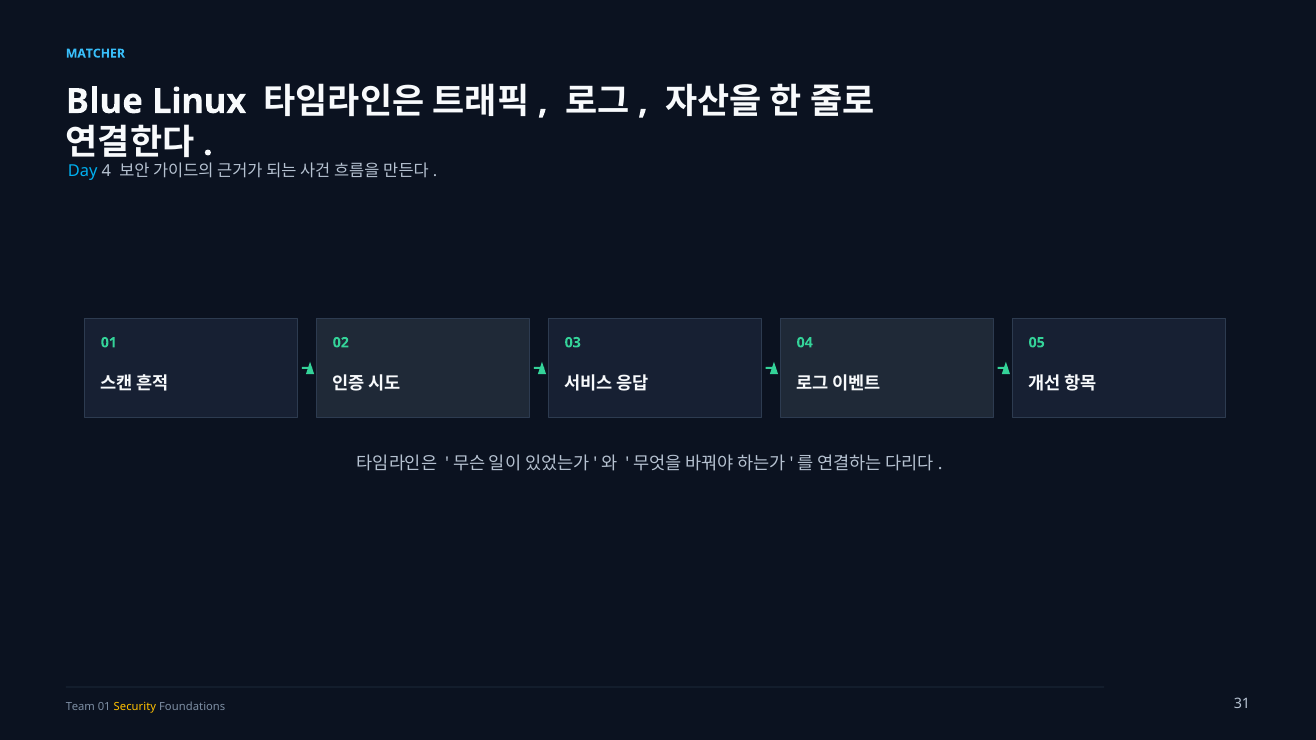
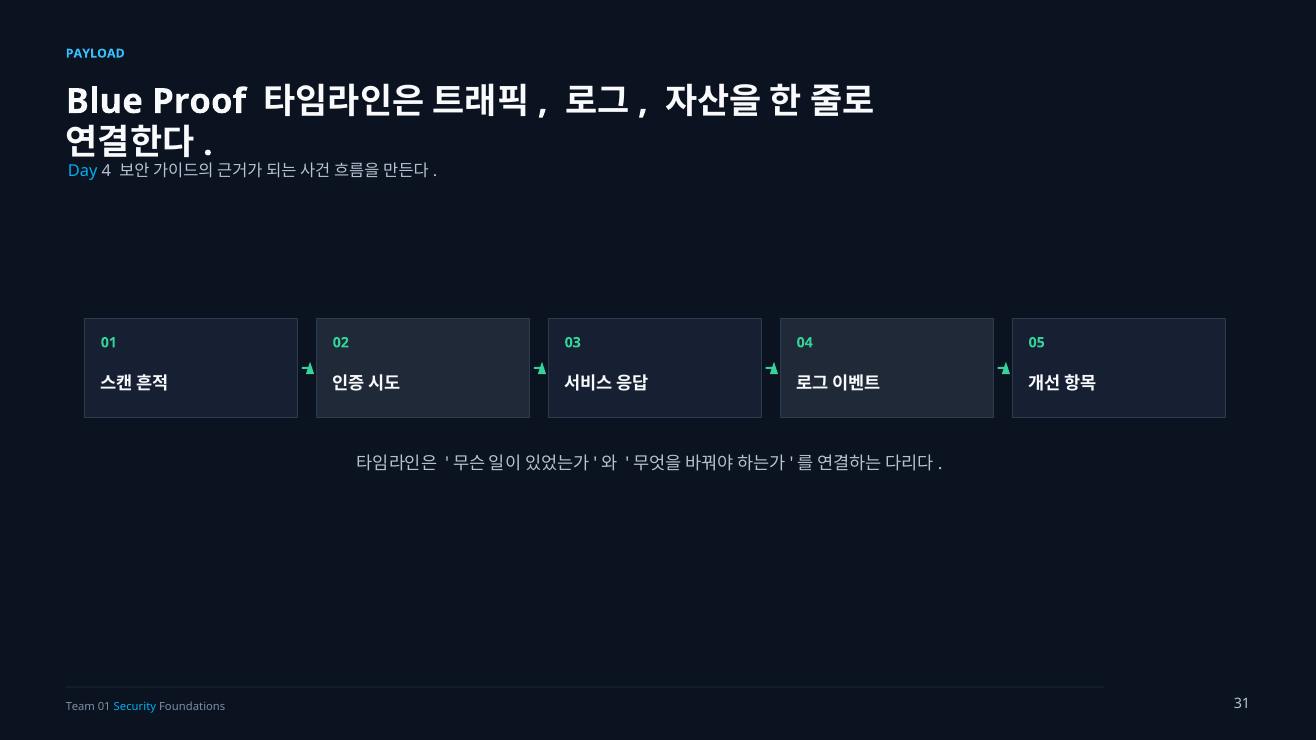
MATCHER: MATCHER -> PAYLOAD (95, 53)
Linux: Linux -> Proof (199, 102)
Security colour: yellow -> light blue (135, 707)
